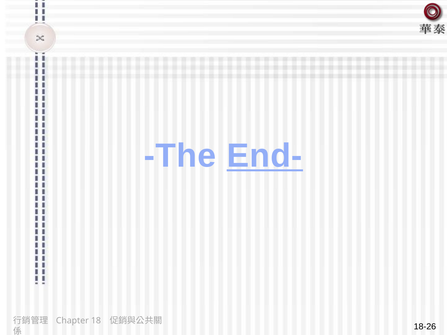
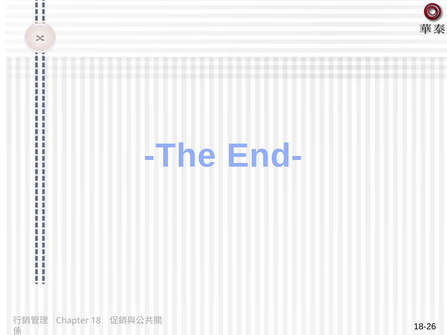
End- underline: present -> none (265, 156)
